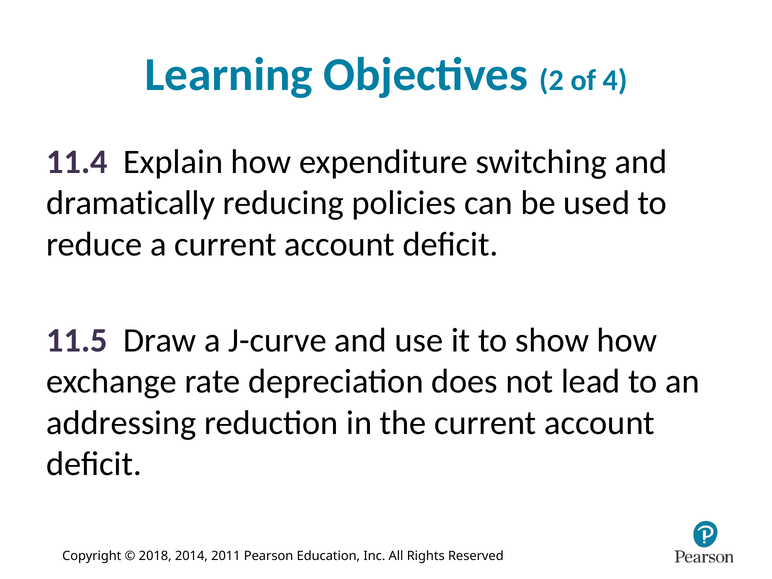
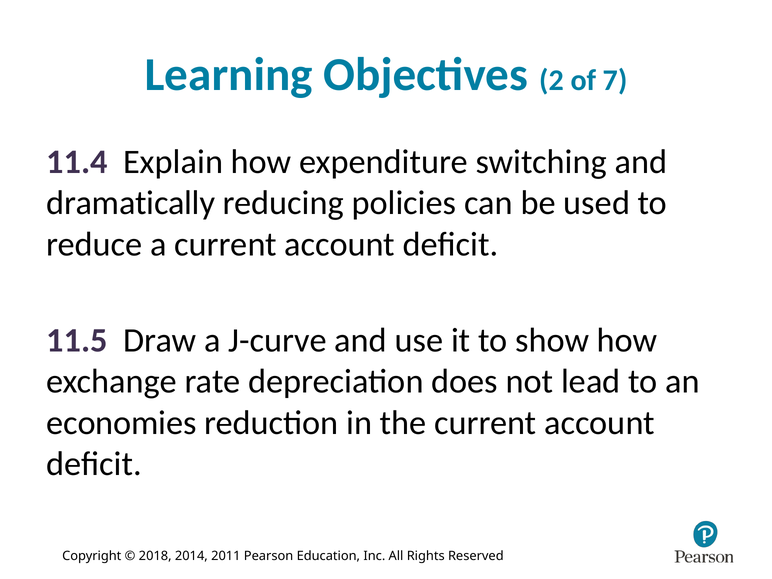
4: 4 -> 7 (615, 80)
addressing: addressing -> economies (121, 423)
